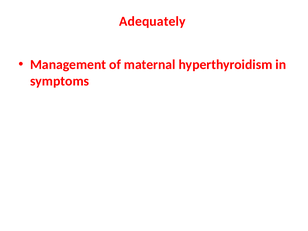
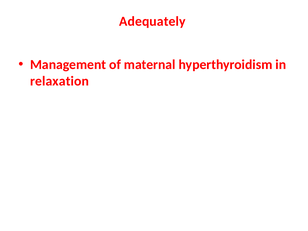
symptoms: symptoms -> relaxation (60, 81)
